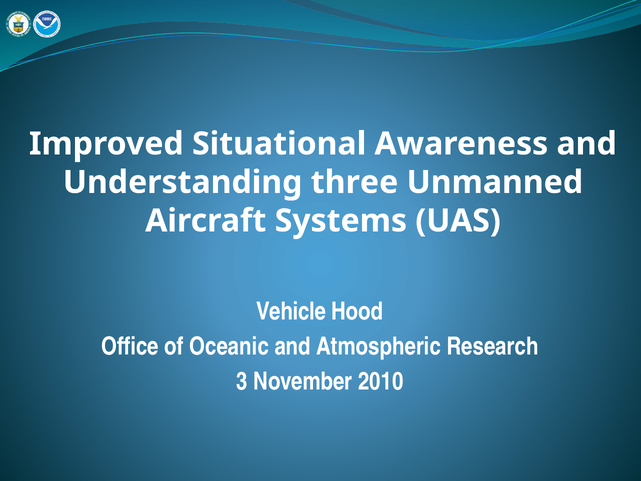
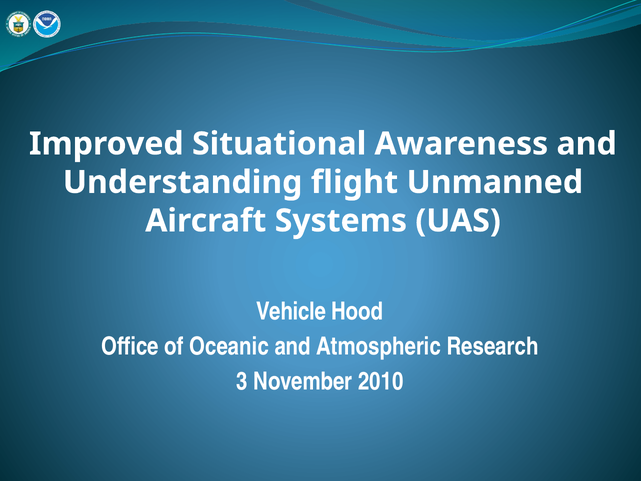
three: three -> flight (354, 182)
